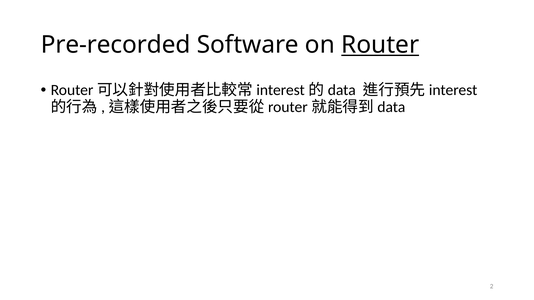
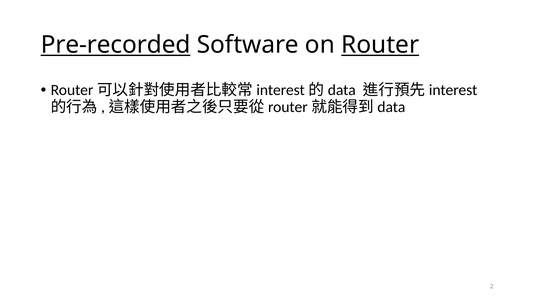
Pre-recorded underline: none -> present (116, 45)
